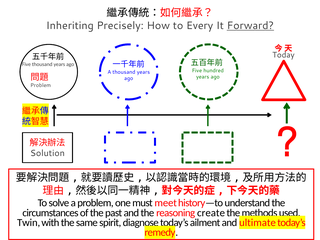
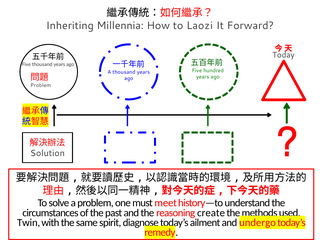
Precisely: Precisely -> Millennia (120, 26)
Every: Every -> Laozi (200, 26)
Forward underline: present -> none (250, 26)
ultimate: ultimate -> undergo (257, 223)
